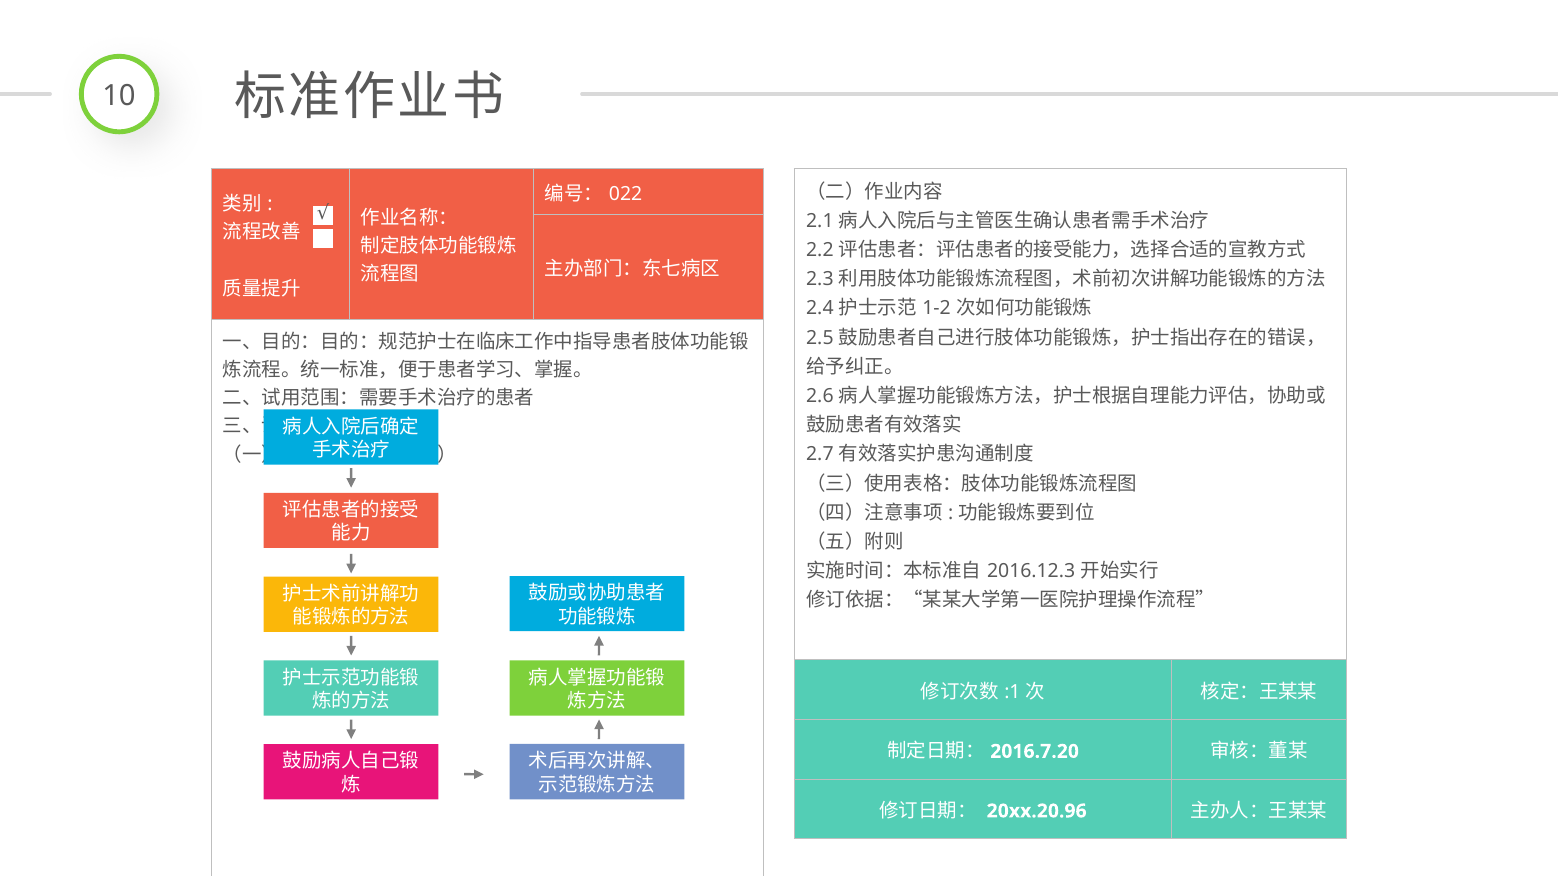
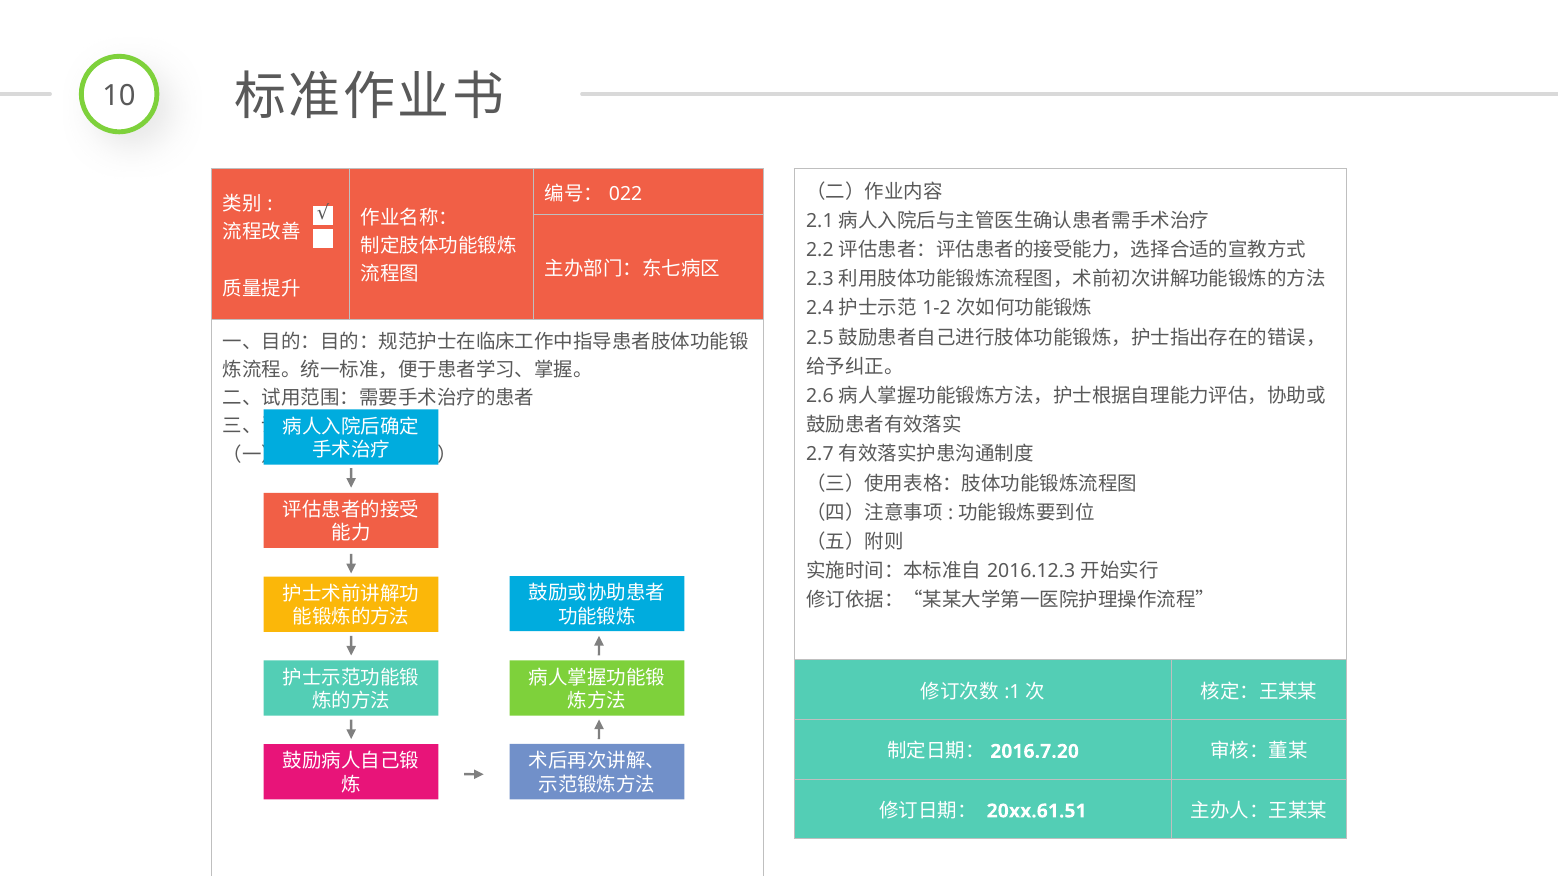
20xx.20.96: 20xx.20.96 -> 20xx.61.51 (1037, 811)
